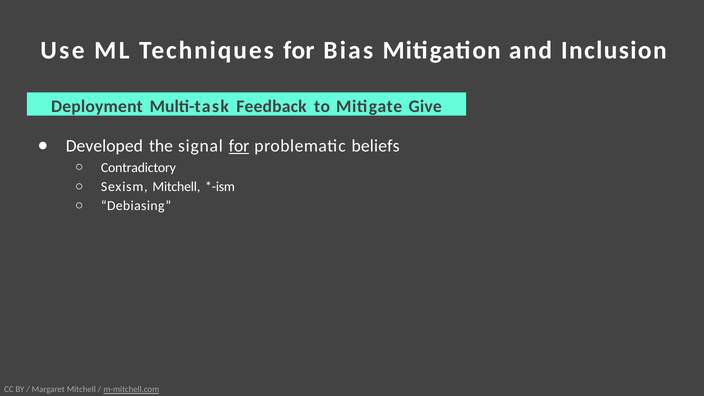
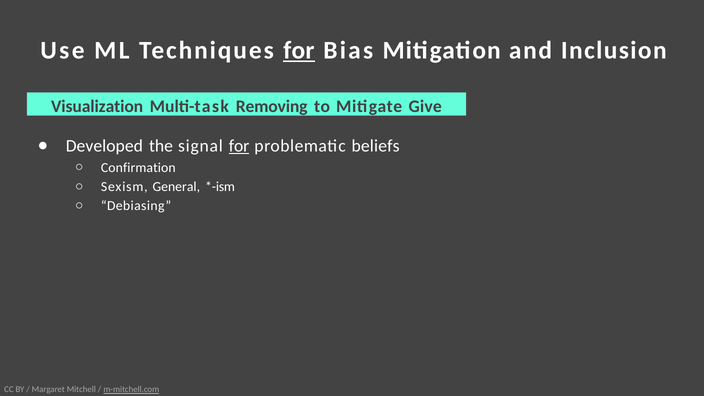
for underline: none -> present (299, 50)
Deployment: Deployment -> Visualization (97, 106)
Feedback: Feedback -> Removing (272, 106)
Contradictory: Contradictory -> Confirmation (138, 168)
Sexism Mitchell: Mitchell -> General (176, 187)
